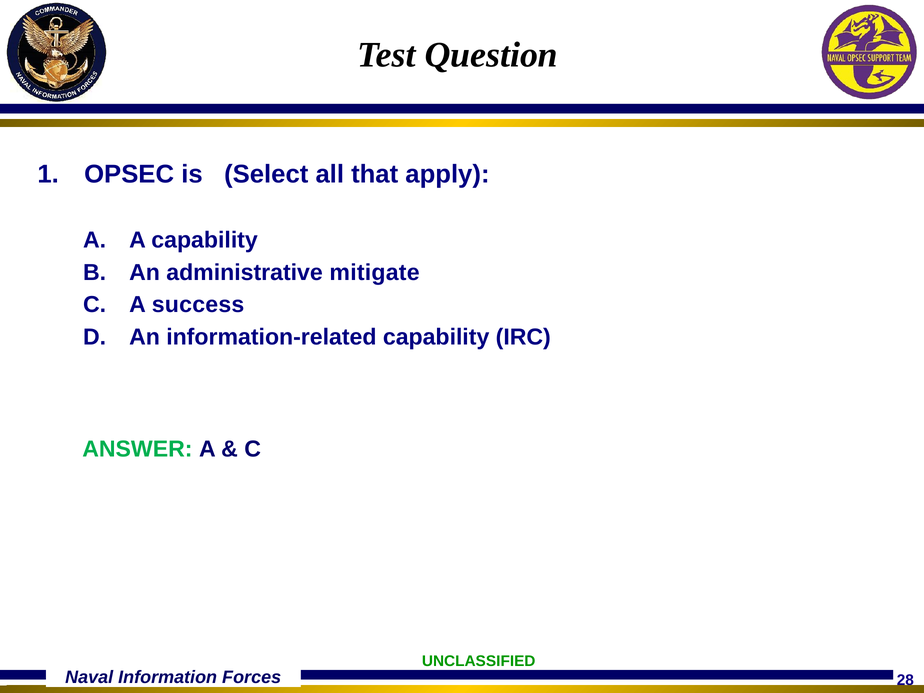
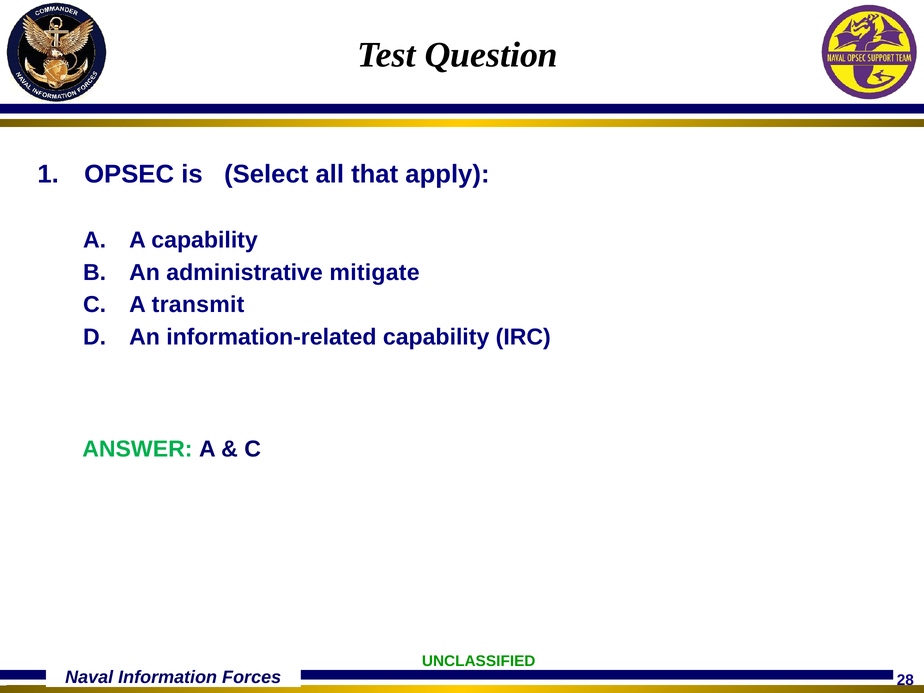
success: success -> transmit (198, 305)
